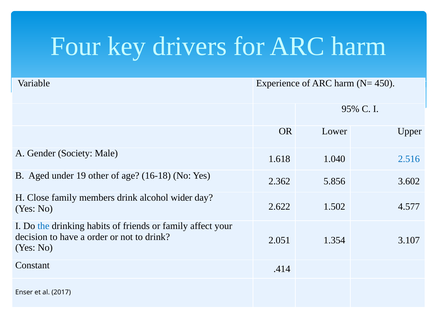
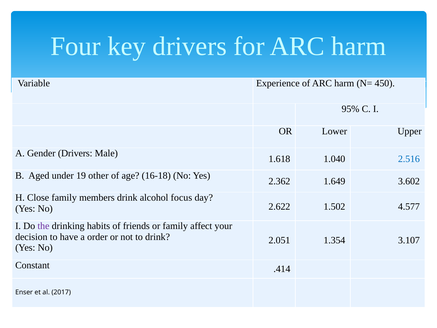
Gender Society: Society -> Drivers (75, 153)
5.856: 5.856 -> 1.649 (334, 181)
wider: wider -> focus (181, 198)
the colour: blue -> purple (43, 226)
